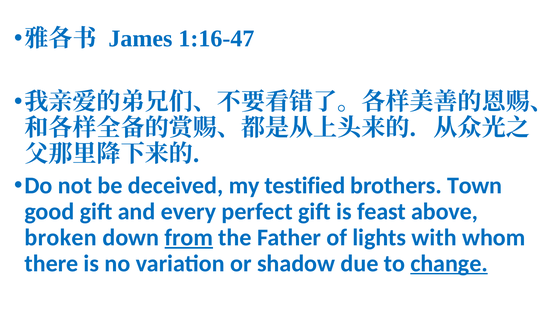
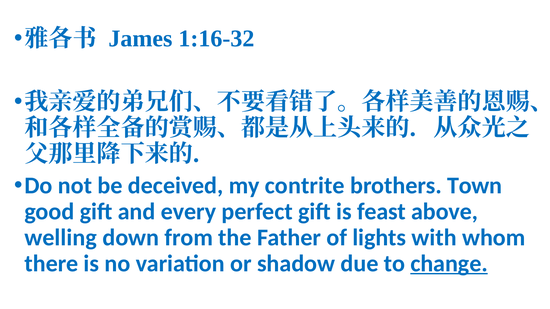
1:16-47: 1:16-47 -> 1:16-32 (217, 39)
testified: testified -> contrite (305, 186)
broken: broken -> welling (61, 238)
from underline: present -> none (189, 238)
